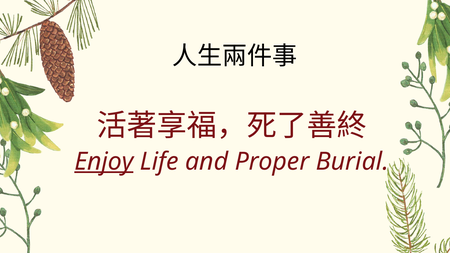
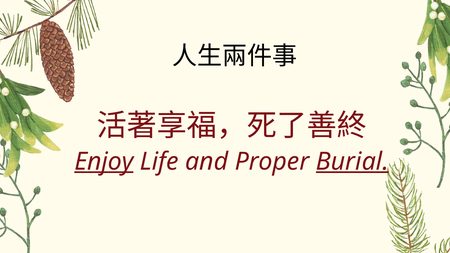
Burial underline: none -> present (352, 162)
